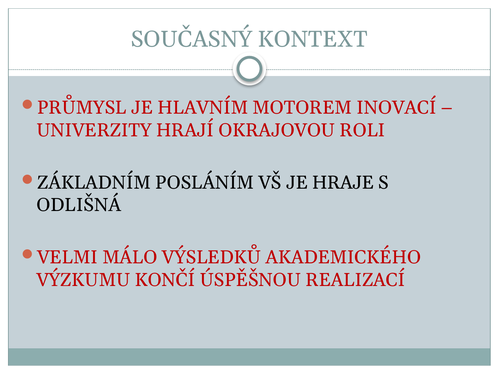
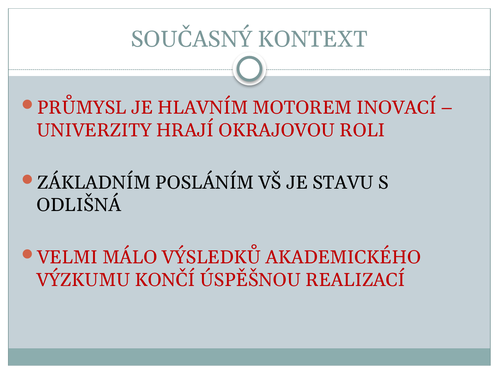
HRAJE: HRAJE -> STAVU (343, 183)
